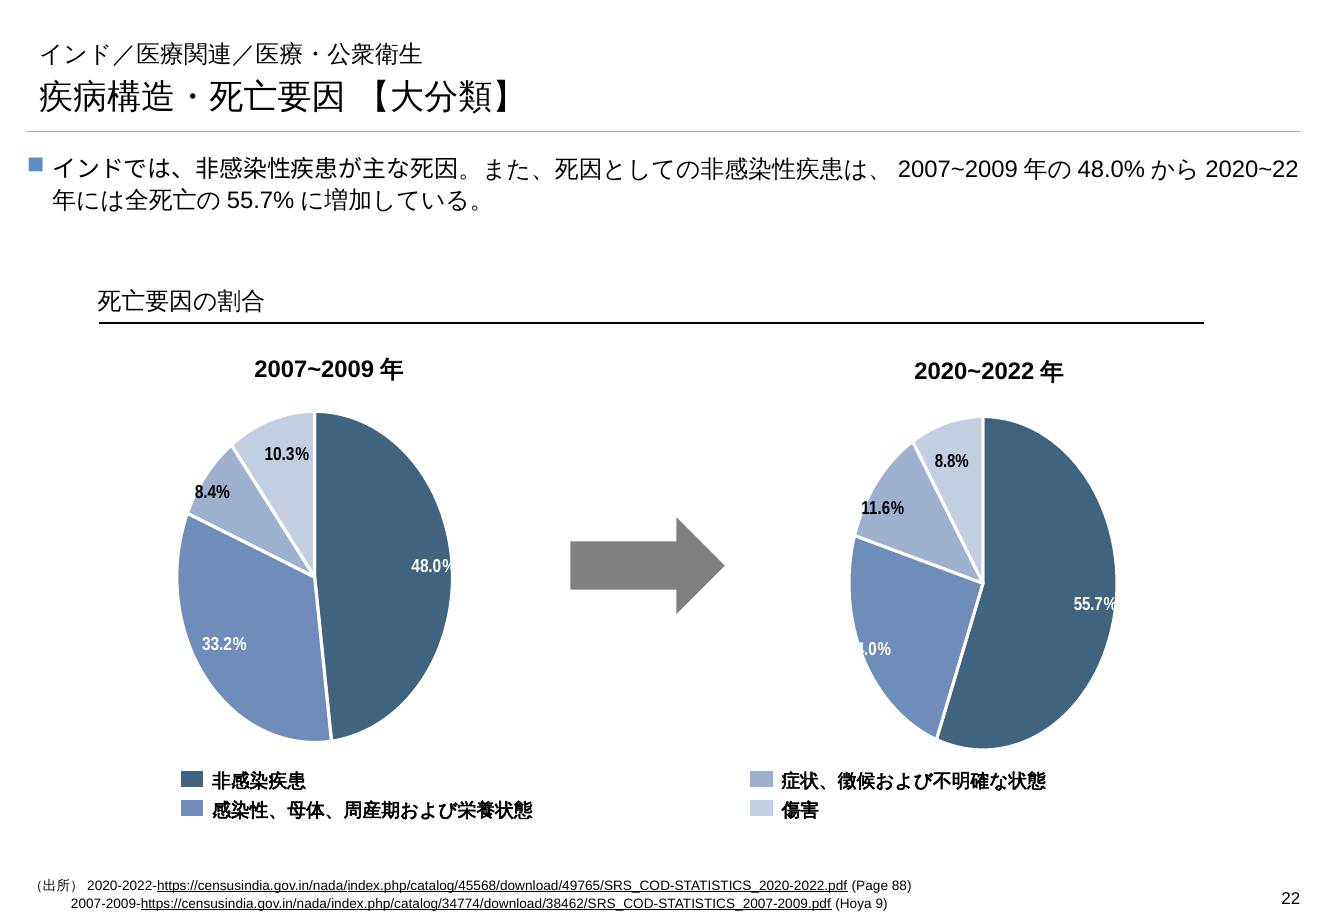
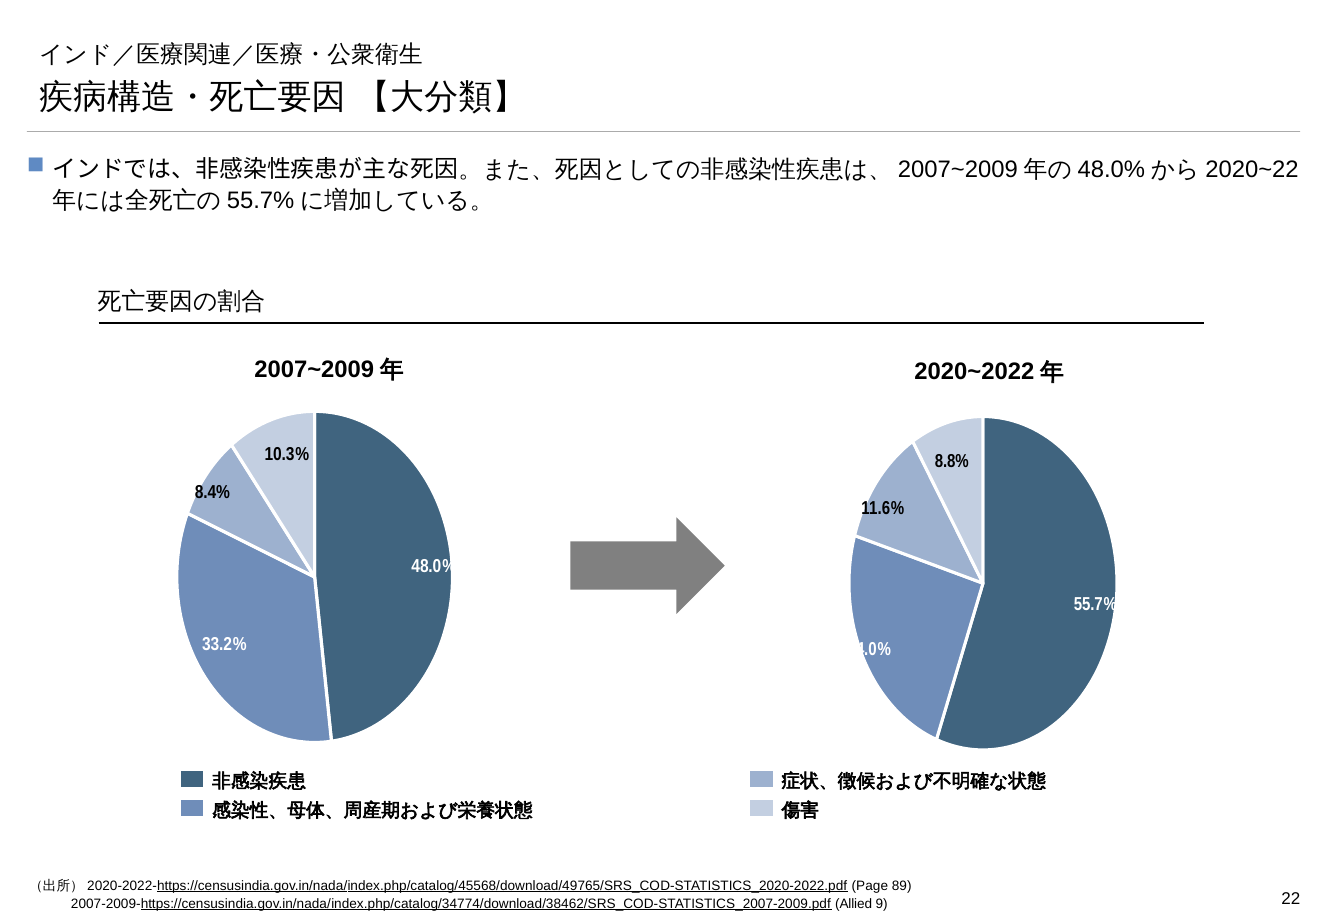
88: 88 -> 89 (902, 885)
Hoya: Hoya -> Allied (854, 903)
